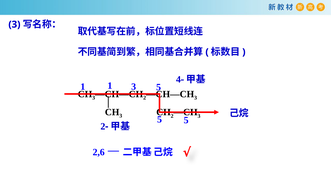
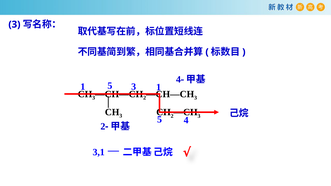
1 1: 1 -> 5 (110, 86)
3 5: 5 -> 1 (159, 87)
5 5: 5 -> 4 (186, 120)
2,6: 2,6 -> 3,1 (99, 152)
